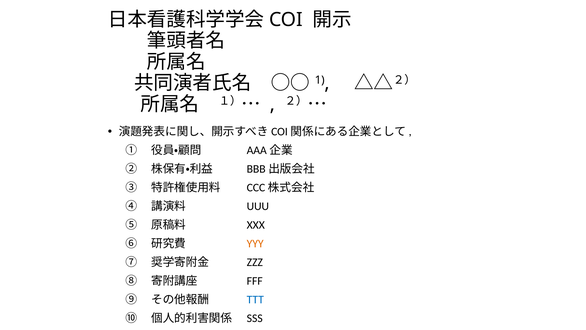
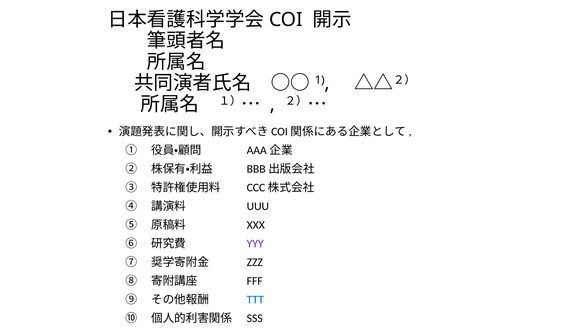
YYY colour: orange -> purple (255, 243)
